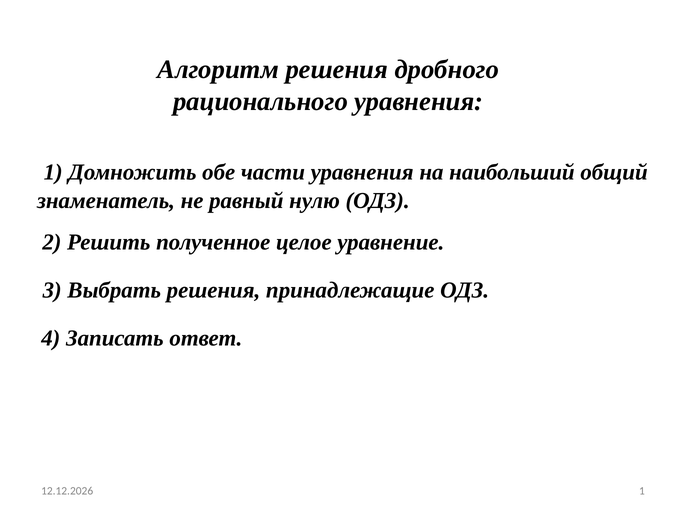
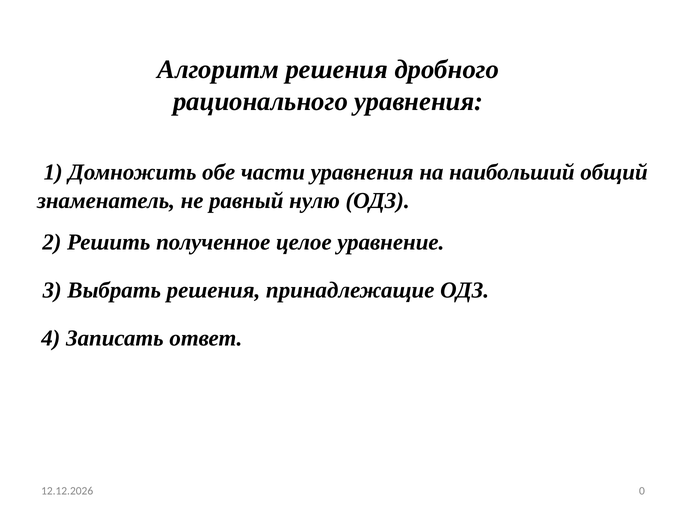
1: 1 -> 0 (642, 491)
